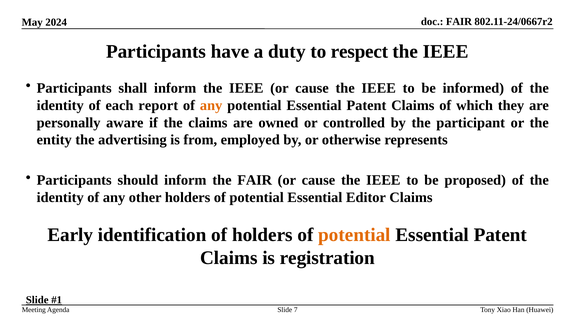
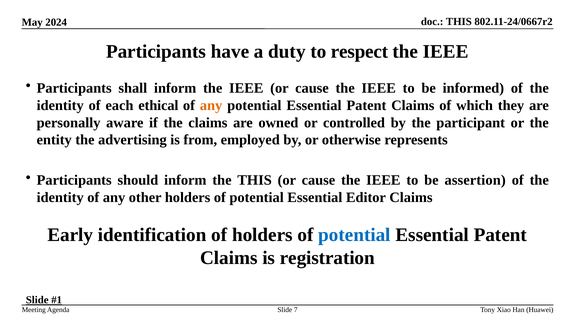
FAIR: FAIR -> THIS (459, 22)
report: report -> ethical (158, 106)
the FAIR: FAIR -> THIS (255, 180)
proposed: proposed -> assertion (475, 180)
potential colour: orange -> blue (354, 235)
